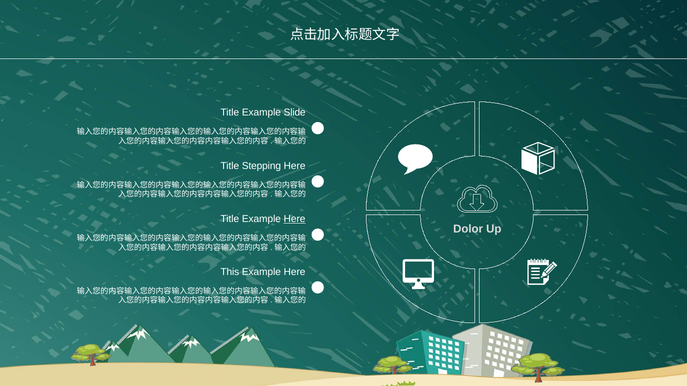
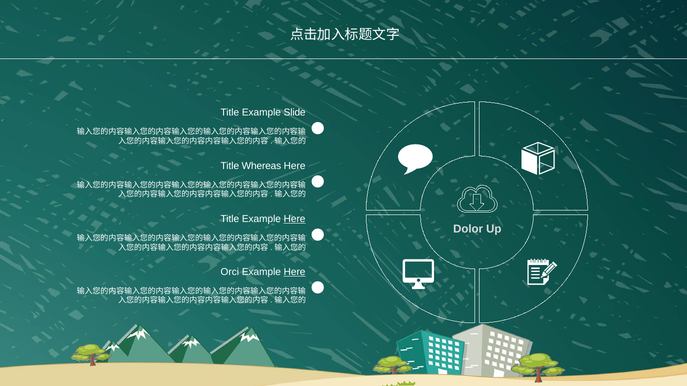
Stepping: Stepping -> Whereas (261, 166)
This: This -> Orci (230, 272)
Here underline: none -> present (295, 272)
